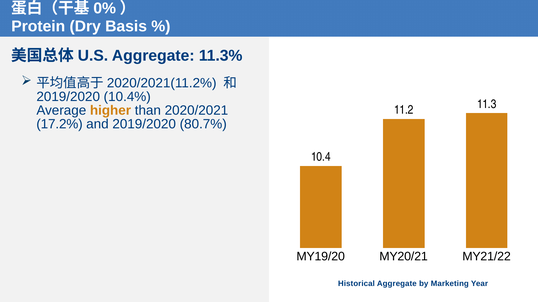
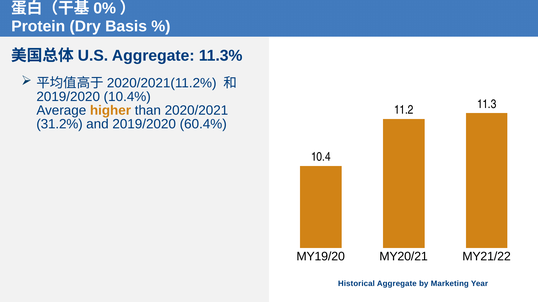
17.2%: 17.2% -> 31.2% (60, 124)
80.7%: 80.7% -> 60.4% (203, 124)
